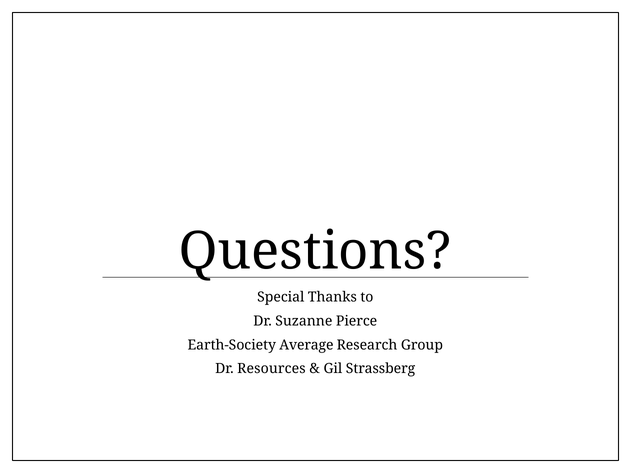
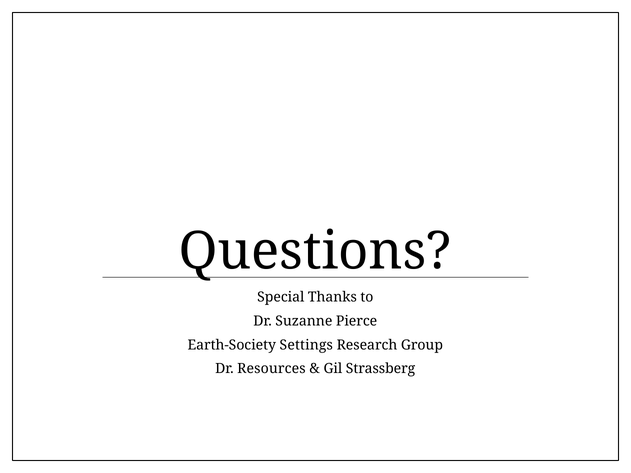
Average: Average -> Settings (306, 345)
